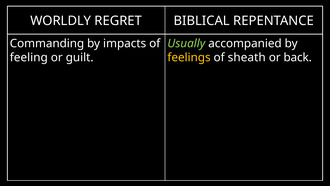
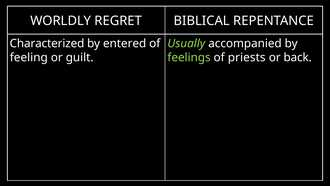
Commanding: Commanding -> Characterized (47, 43)
impacts: impacts -> entered (125, 43)
feelings colour: yellow -> light green (189, 57)
sheath: sheath -> priests (247, 57)
